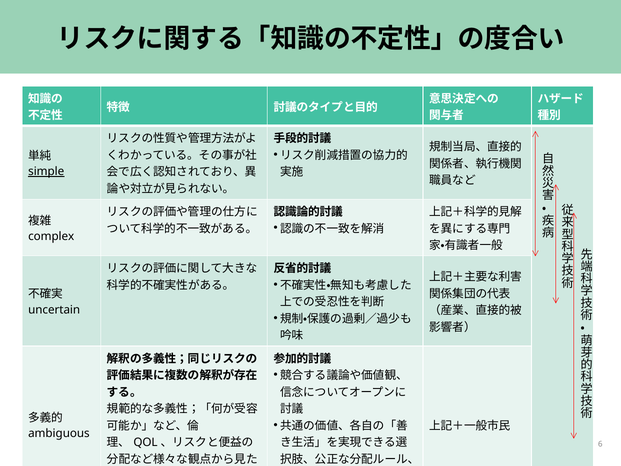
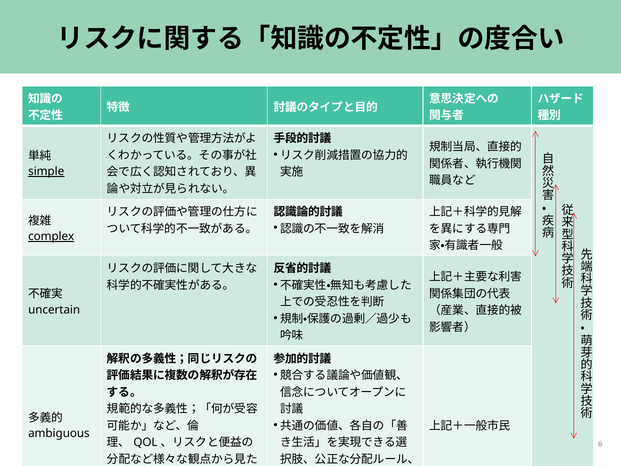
complex underline: none -> present (51, 236)
